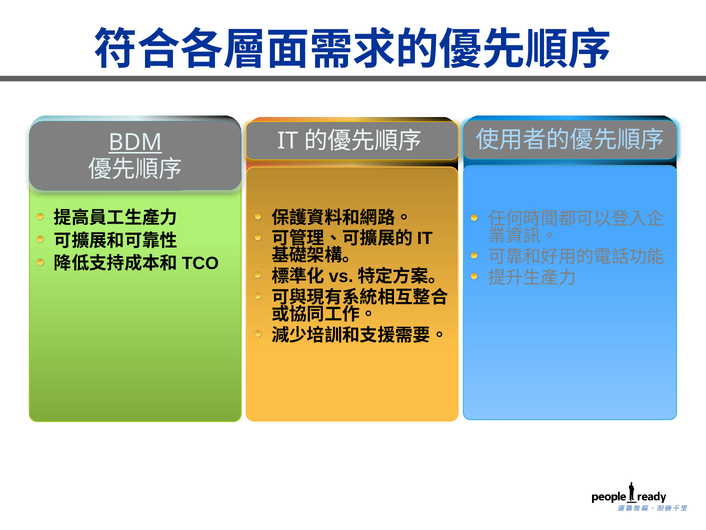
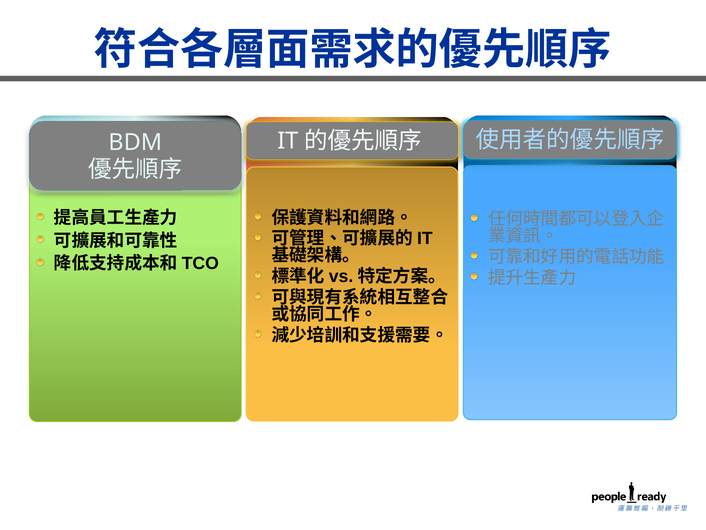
BDM underline: present -> none (135, 142)
